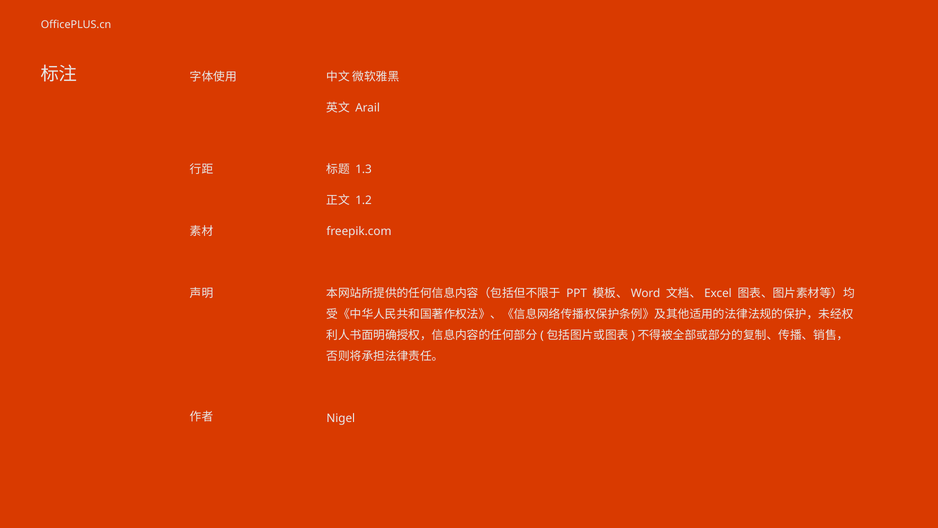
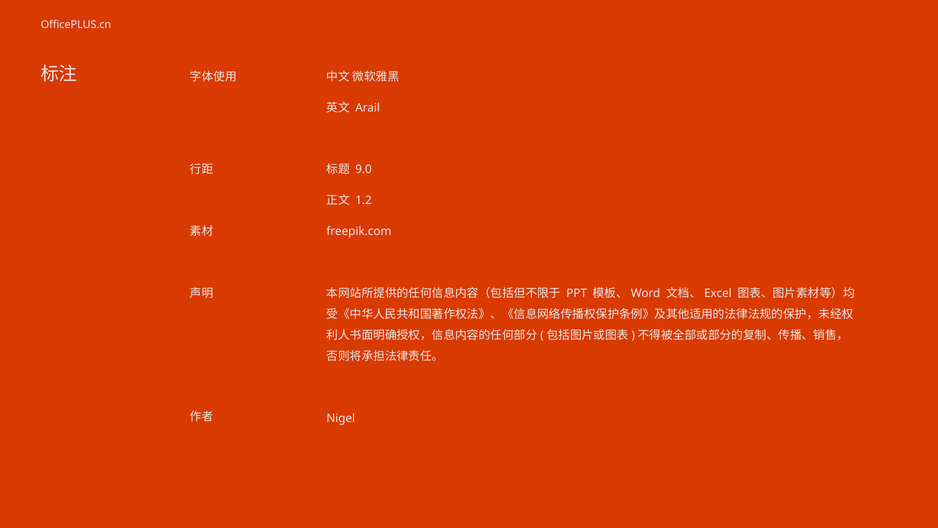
1.3: 1.3 -> 9.0 (364, 169)
